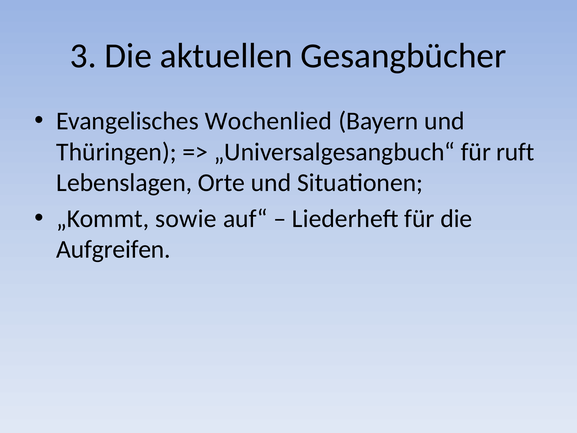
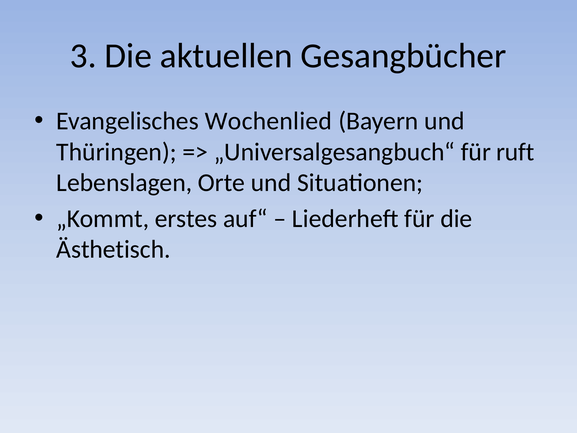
sowie: sowie -> erstes (186, 219)
Aufgreifen: Aufgreifen -> Ästhetisch (113, 249)
